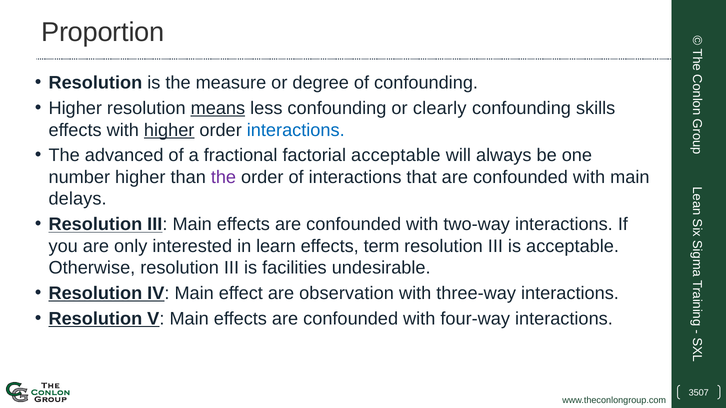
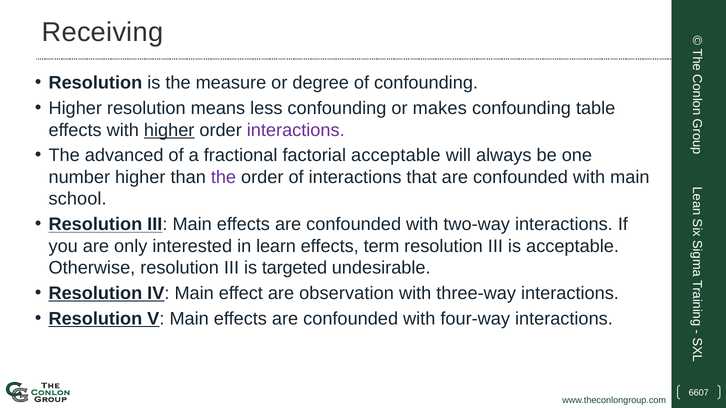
Proportion: Proportion -> Receiving (103, 32)
means underline: present -> none (218, 108)
clearly: clearly -> makes (440, 108)
skills: skills -> table (596, 108)
interactions colour: blue -> purple (296, 130)
delays: delays -> school (78, 199)
facilities: facilities -> targeted (295, 268)
3507: 3507 -> 6607 (699, 393)
